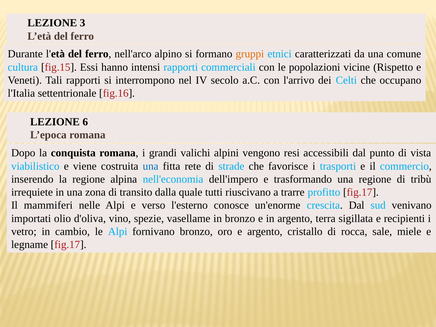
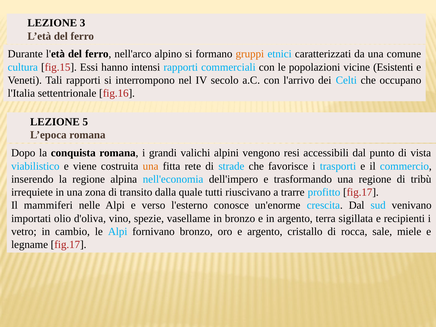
Rispetto: Rispetto -> Esistenti (393, 67)
6: 6 -> 5 (85, 122)
una colour: blue -> orange (151, 166)
